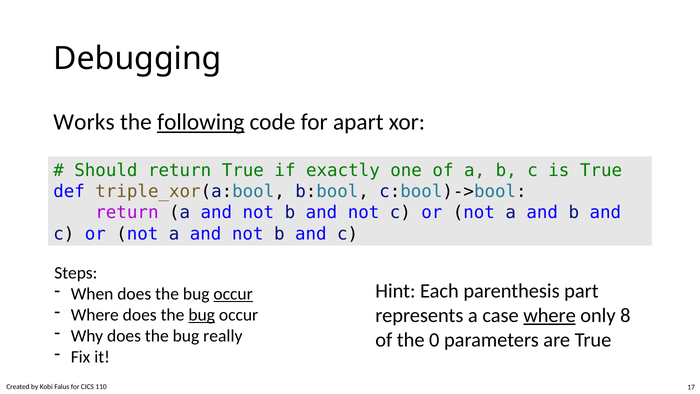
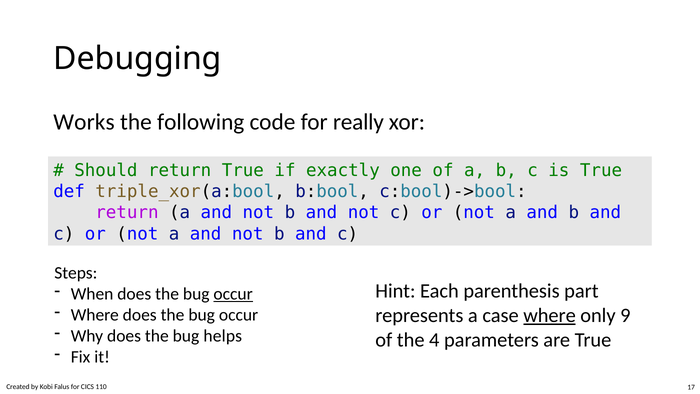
following underline: present -> none (201, 122)
apart: apart -> really (358, 122)
bug underline: present -> none (202, 315)
8: 8 -> 9 (625, 315)
really: really -> helps (223, 336)
0: 0 -> 4 (434, 340)
